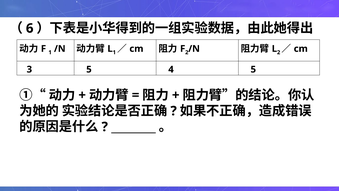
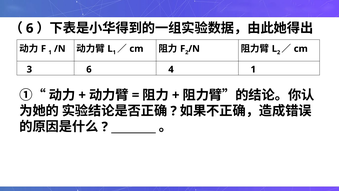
3 5: 5 -> 6 (89, 69)
4 5: 5 -> 1 (253, 69)
